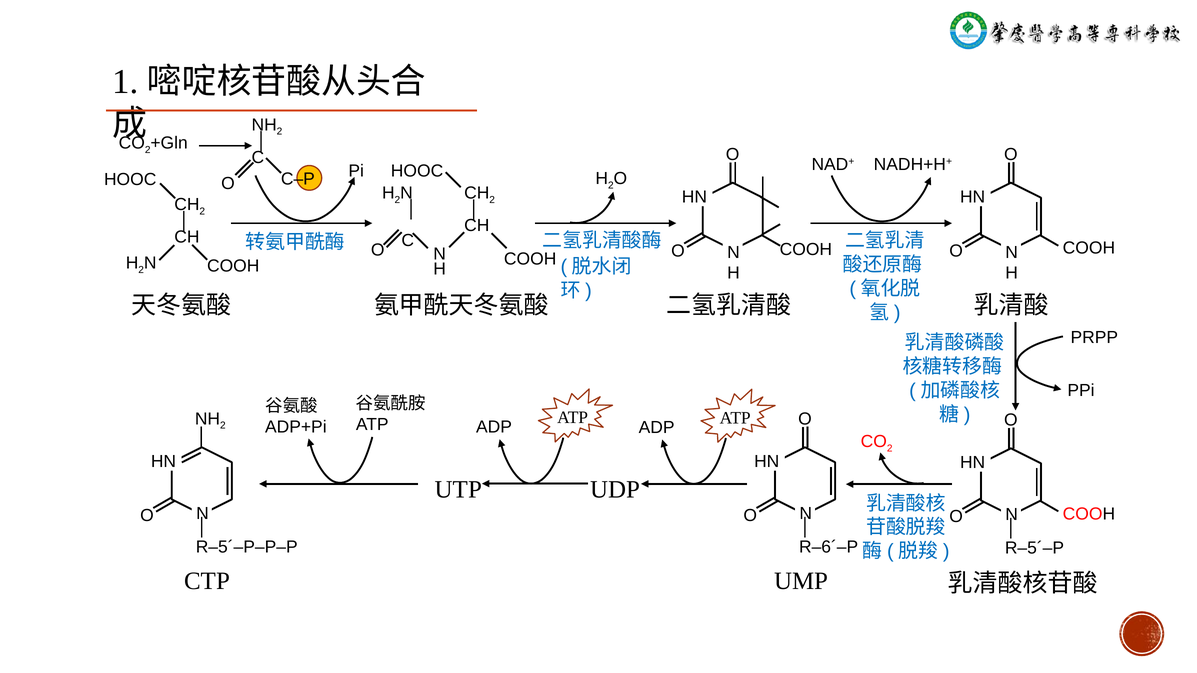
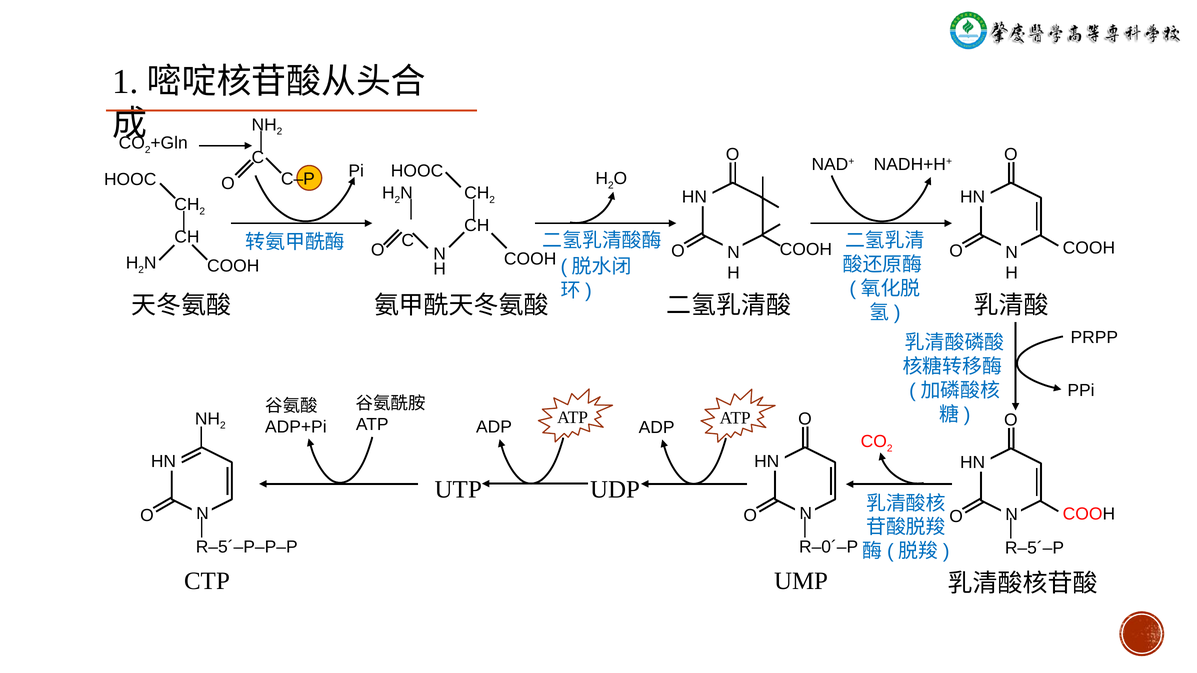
R‒6´‒P: R‒6´‒P -> R‒0´‒P (829, 547)
